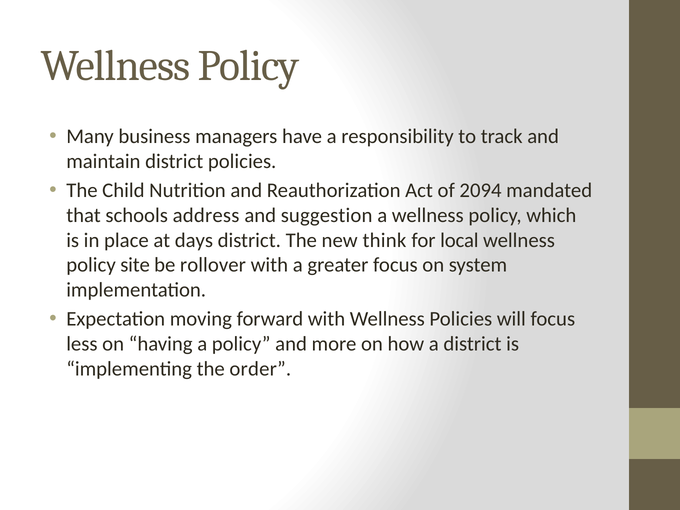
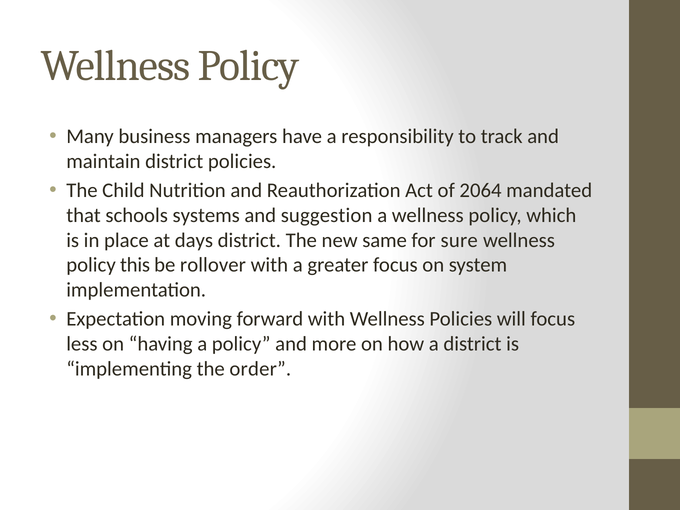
2094: 2094 -> 2064 (481, 190)
address: address -> systems (206, 215)
think: think -> same (385, 240)
local: local -> sure (459, 240)
site: site -> this (135, 265)
